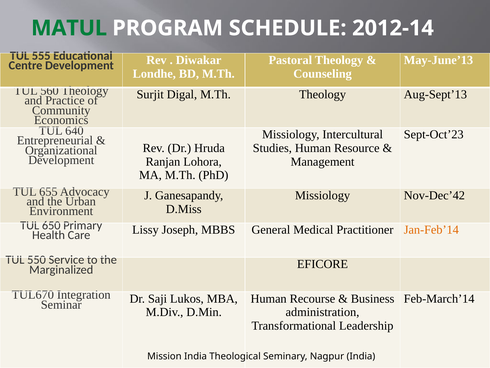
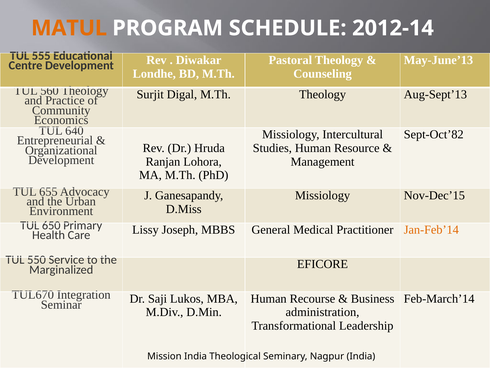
MATUL colour: green -> orange (69, 28)
Sept-Oct’23: Sept-Oct’23 -> Sept-Oct’82 (434, 134)
Nov-Dec’42: Nov-Dec’42 -> Nov-Dec’15 (434, 195)
